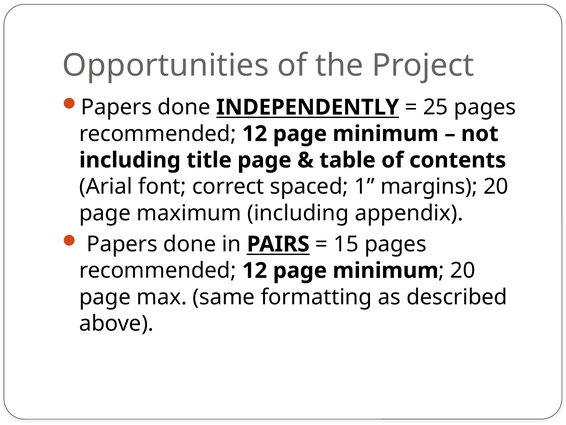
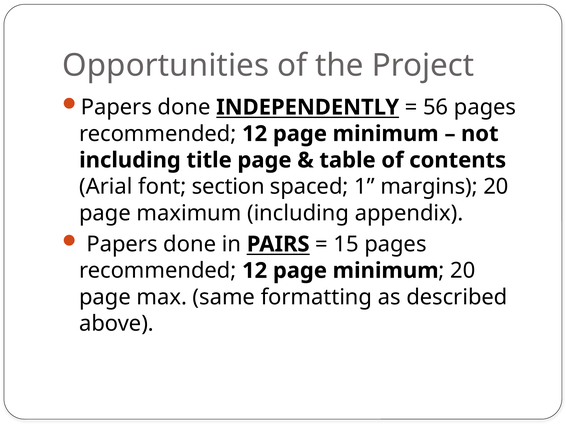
25: 25 -> 56 (436, 107)
correct: correct -> section (228, 186)
